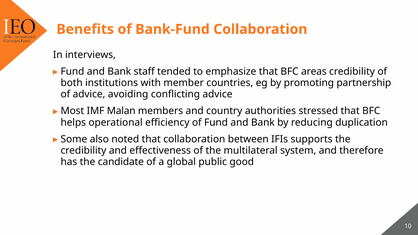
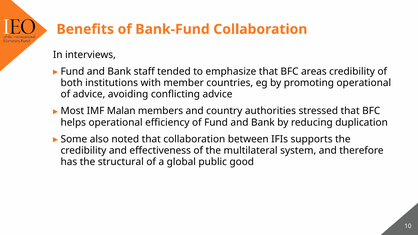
promoting partnership: partnership -> operational (364, 83)
candidate: candidate -> structural (121, 162)
